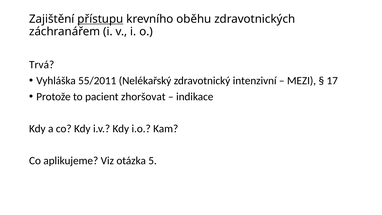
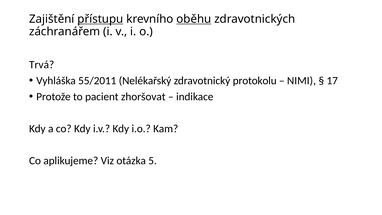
oběhu underline: none -> present (194, 19)
intenzivní: intenzivní -> protokolu (255, 81)
MEZI: MEZI -> NIMI (301, 81)
